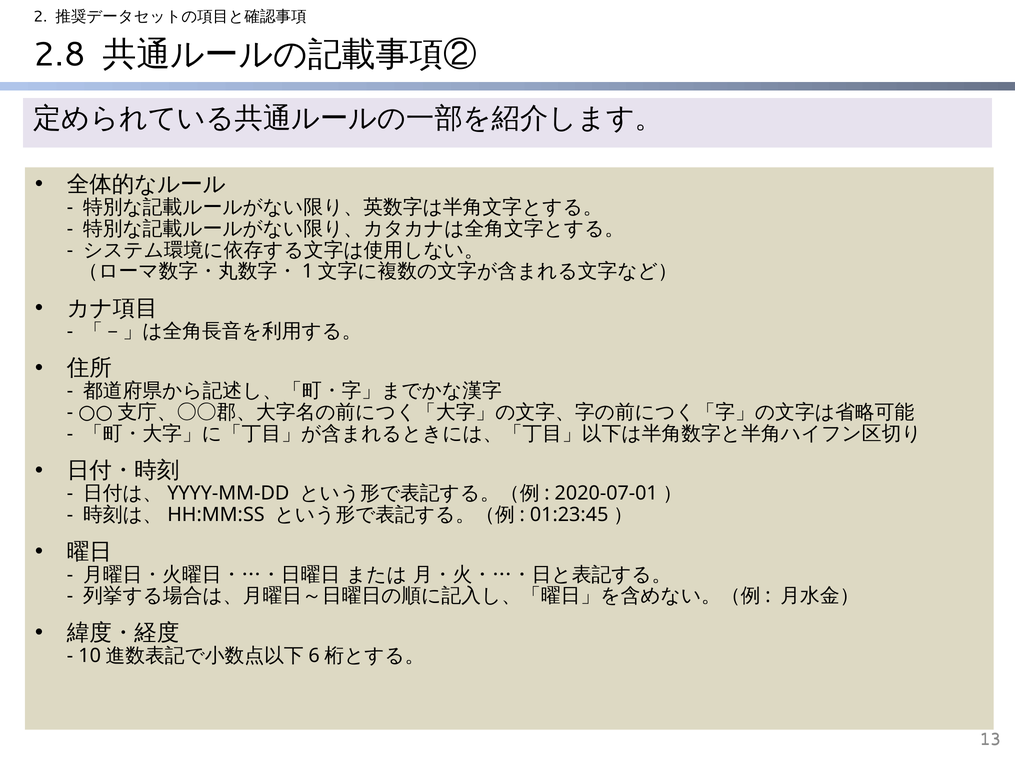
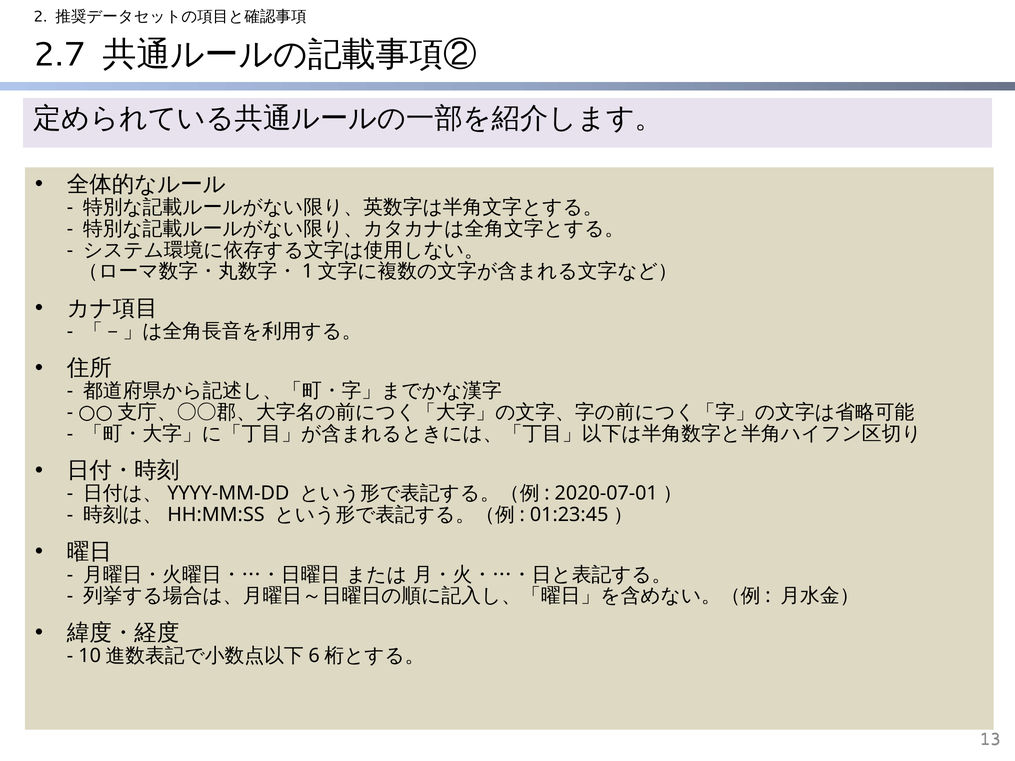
2.8: 2.8 -> 2.7 (59, 55)
